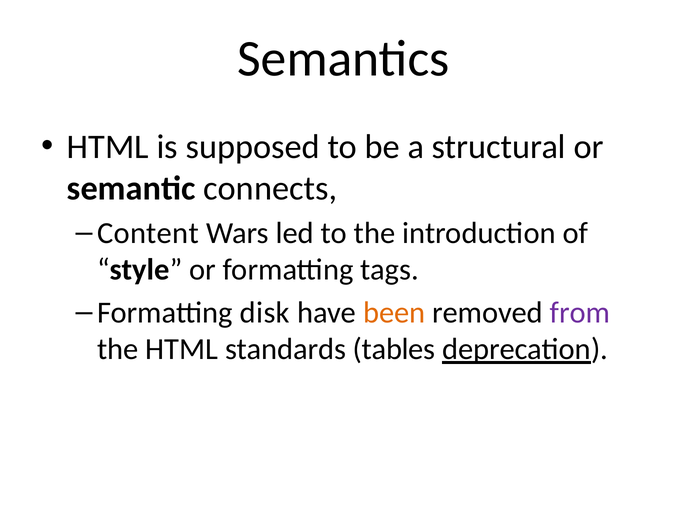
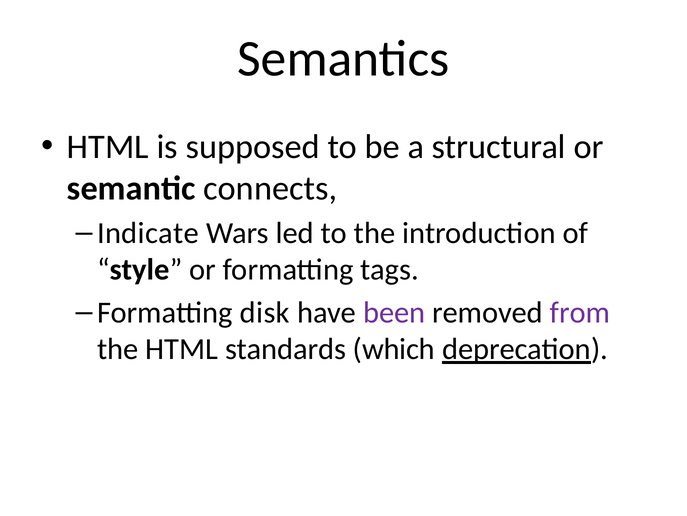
Content: Content -> Indicate (148, 233)
been colour: orange -> purple (394, 312)
tables: tables -> which (394, 349)
